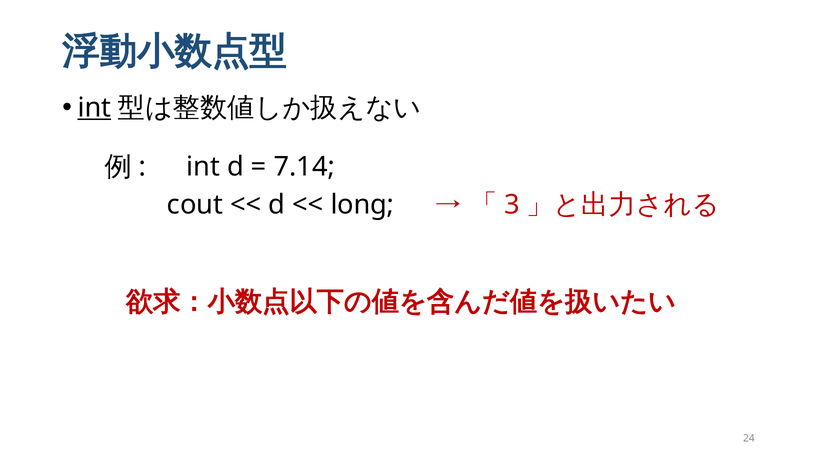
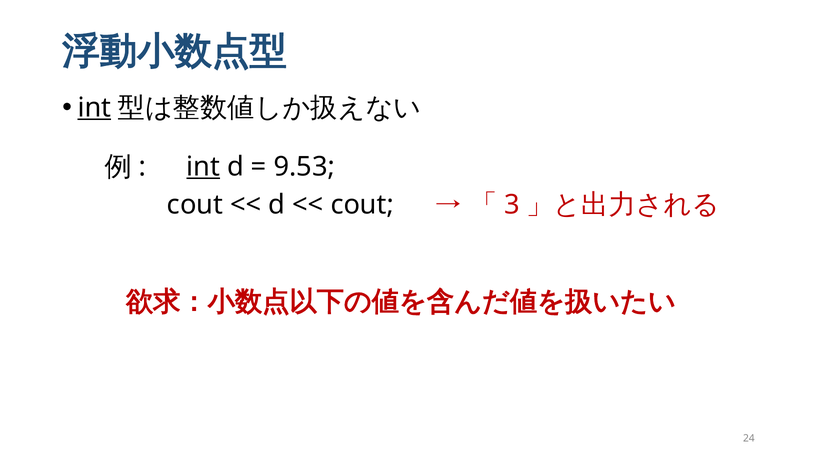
int underline: none -> present (203, 166)
7.14: 7.14 -> 9.53 (304, 166)
long: long -> cout (362, 204)
